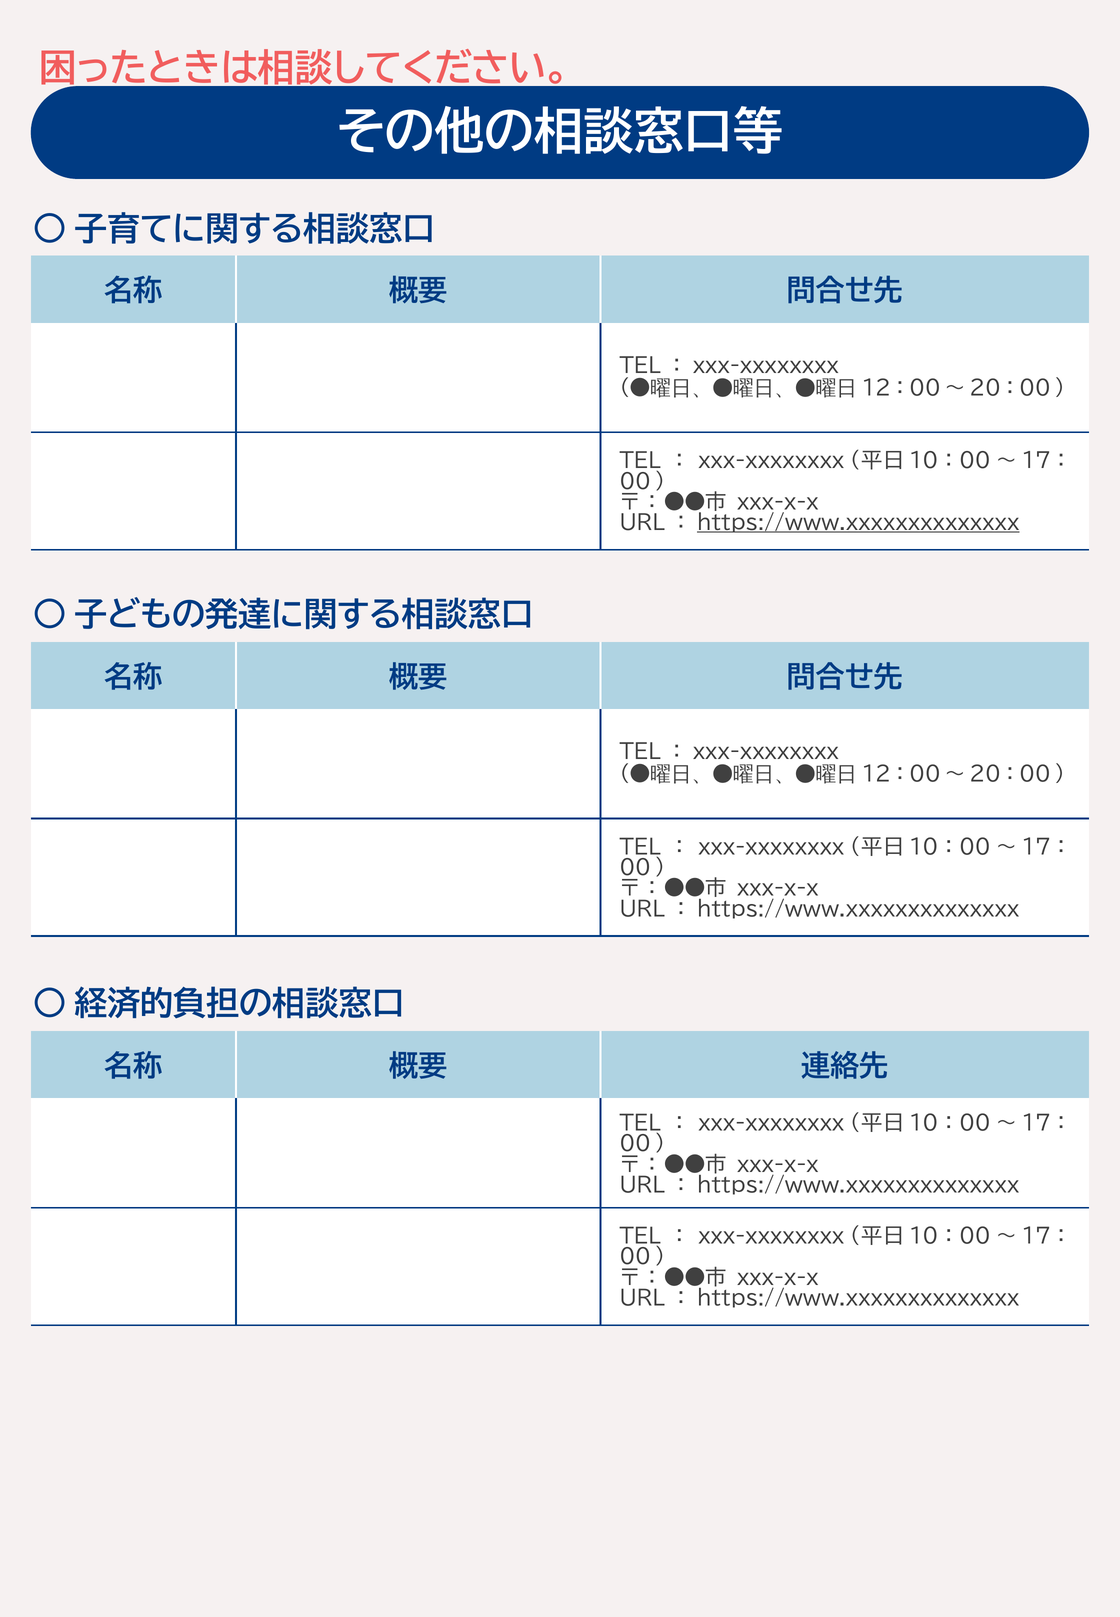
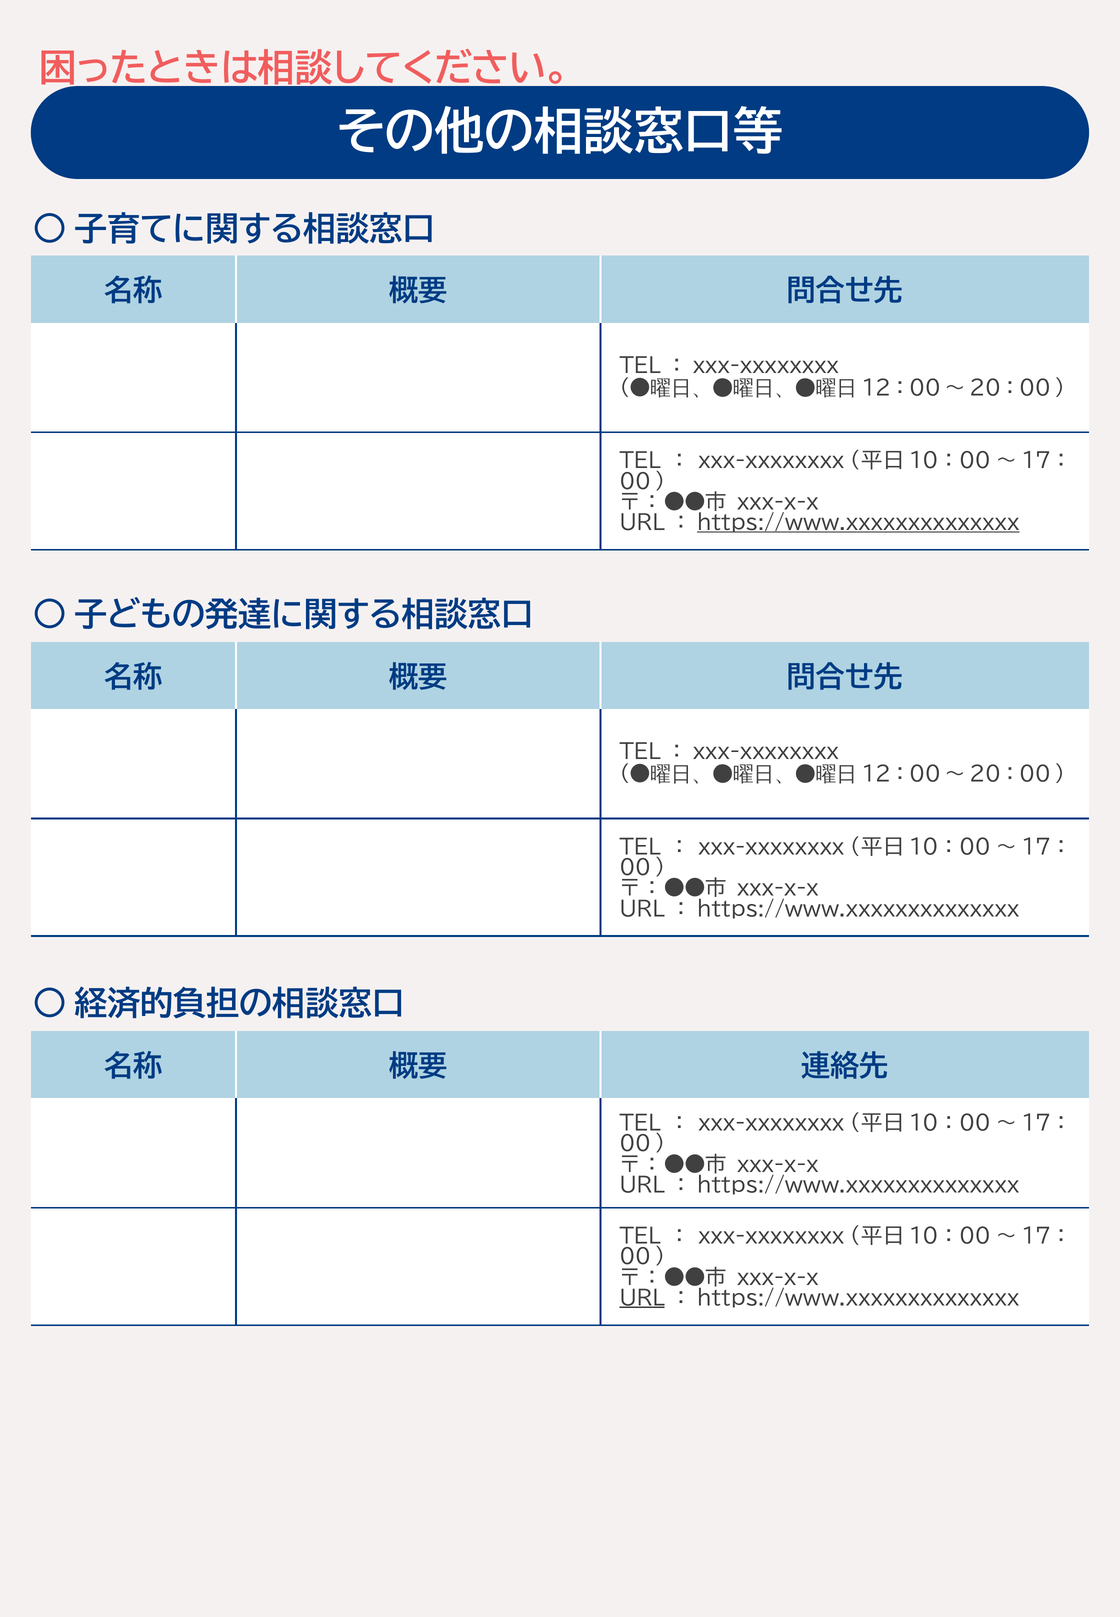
URL underline: none -> present (642, 1299)
